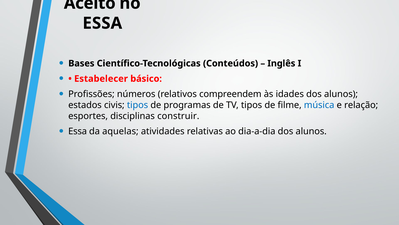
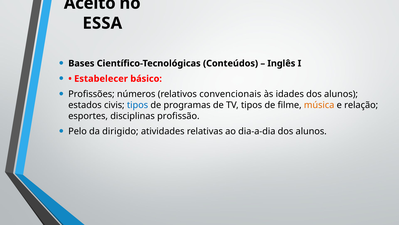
compreendem: compreendem -> convencionais (230, 94)
música colour: blue -> orange (319, 105)
construir: construir -> profissão (178, 116)
Essa: Essa -> Pelo (78, 131)
aquelas: aquelas -> dirigido (120, 131)
